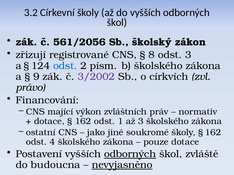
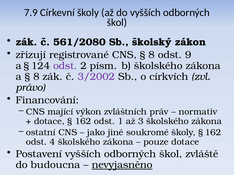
3.2: 3.2 -> 7.9 (31, 13)
561/2056: 561/2056 -> 561/2080 (79, 42)
odst 3: 3 -> 9 (188, 55)
odst colour: blue -> purple (65, 66)
9: 9 -> 8 (36, 77)
odborných underline: present -> none (130, 154)
